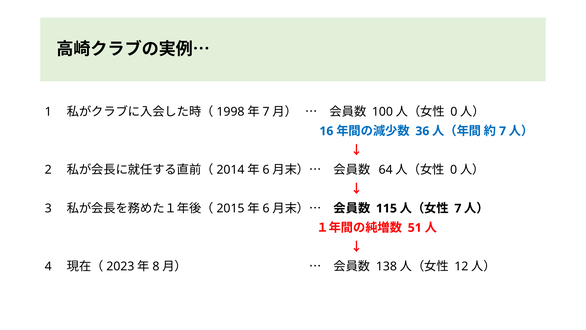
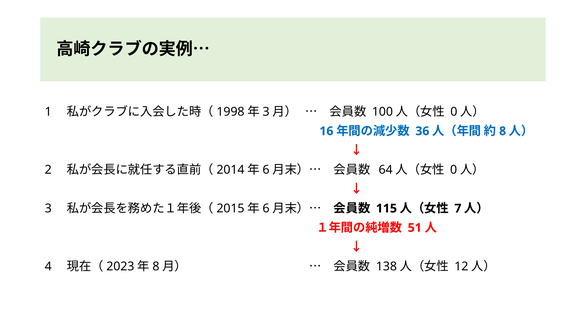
7: 7 -> 3 (266, 112)
7: 7 -> 8 (503, 131)
